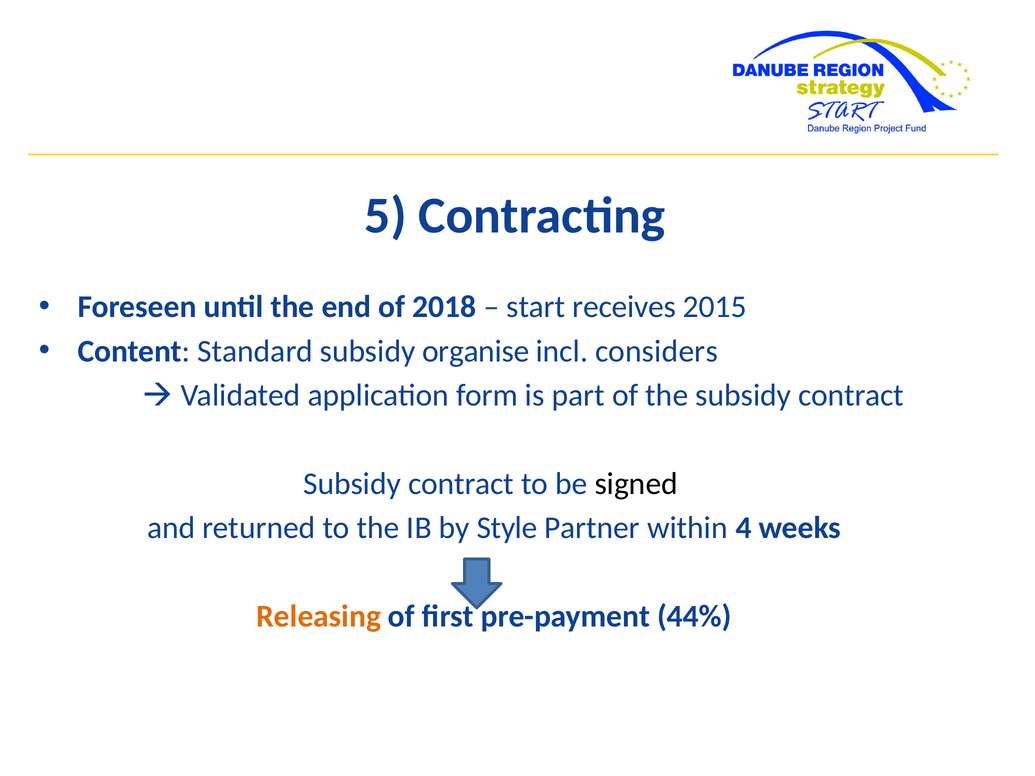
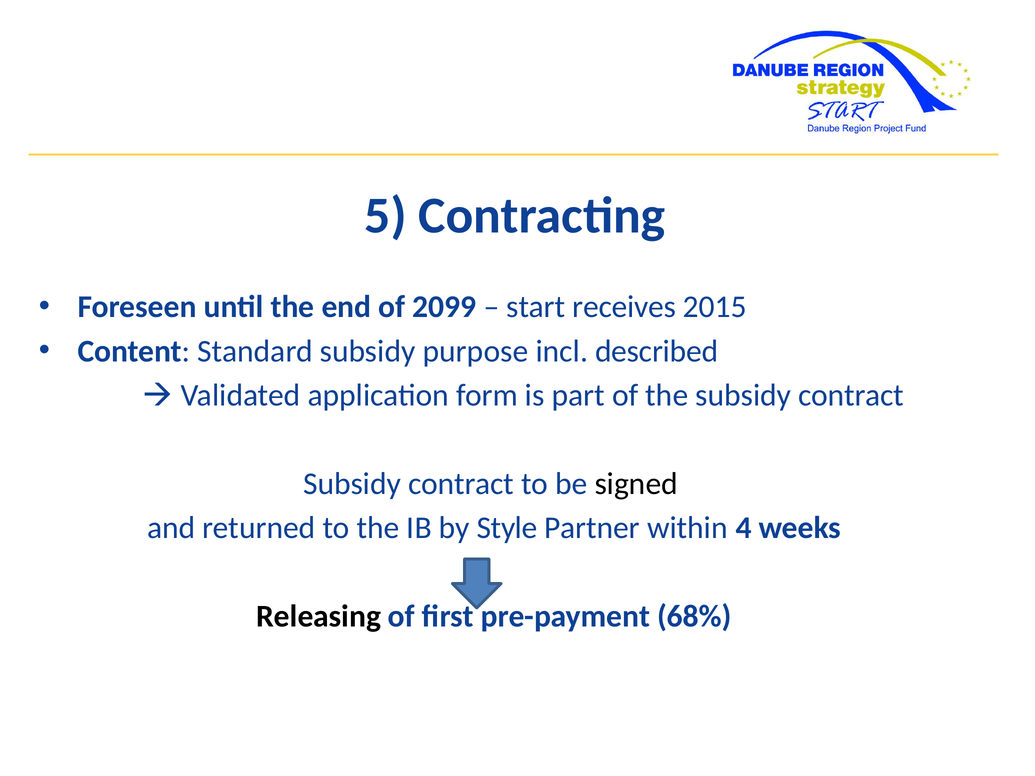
2018: 2018 -> 2099 (444, 307)
organise: organise -> purpose (476, 351)
considers: considers -> described (657, 351)
Releasing colour: orange -> black (319, 617)
44%: 44% -> 68% (694, 617)
